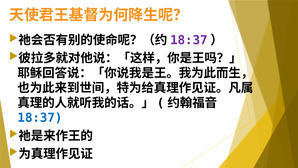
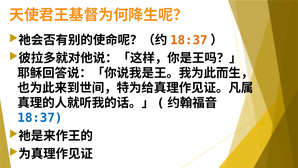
18:37 colour: purple -> orange (189, 40)
